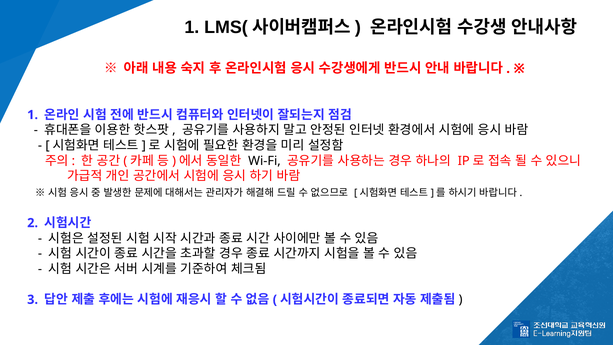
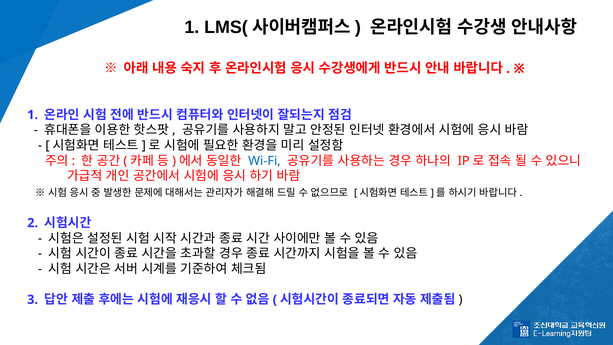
Wi-Fi colour: black -> blue (264, 161)
